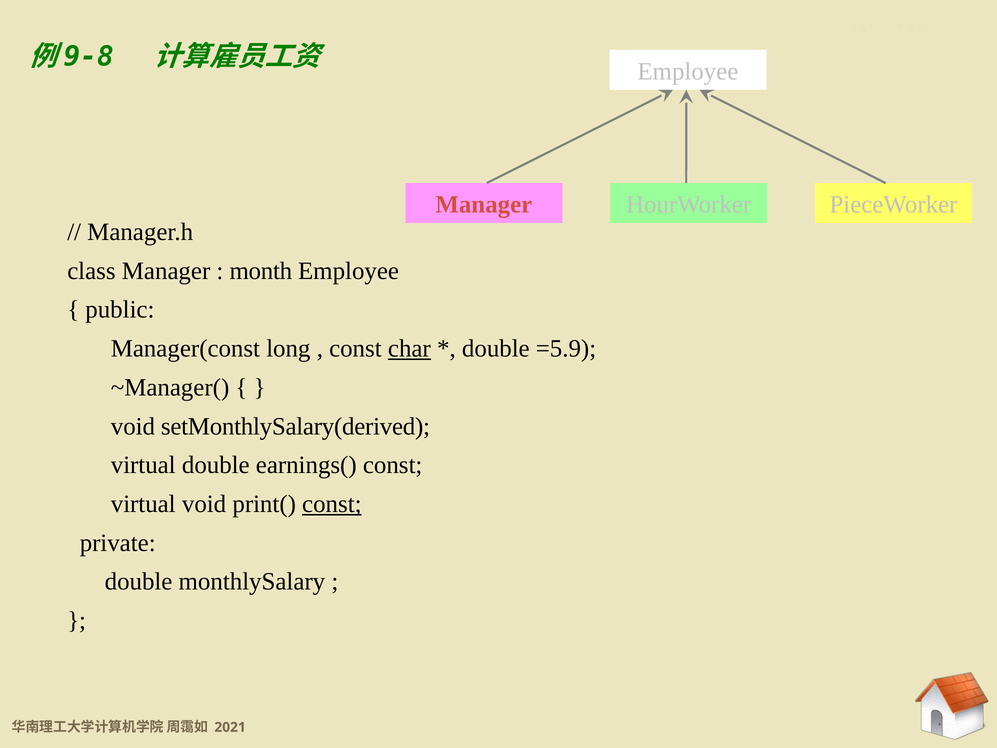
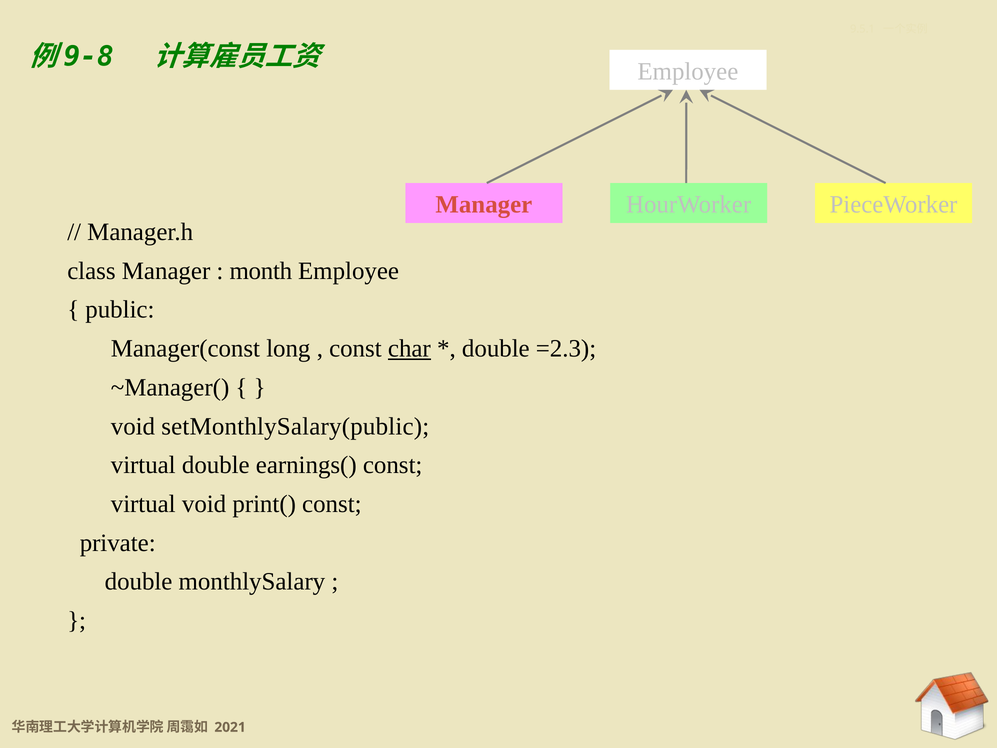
=5.9: =5.9 -> =2.3 (566, 348)
setMonthlySalary(derived: setMonthlySalary(derived -> setMonthlySalary(public (295, 426)
const underline: present -> none (332, 504)
